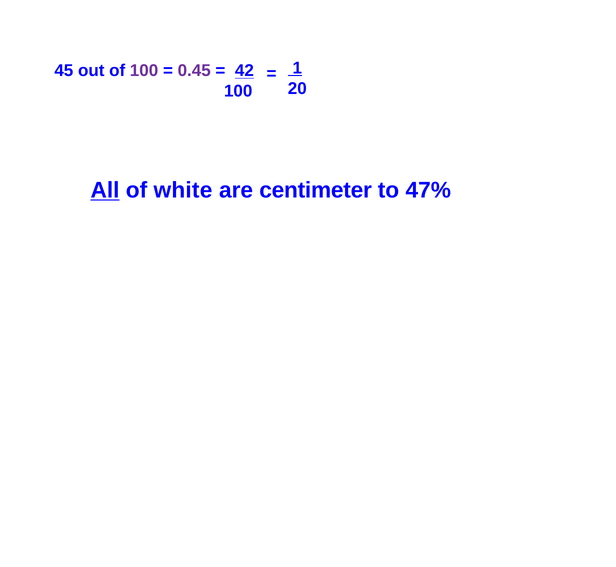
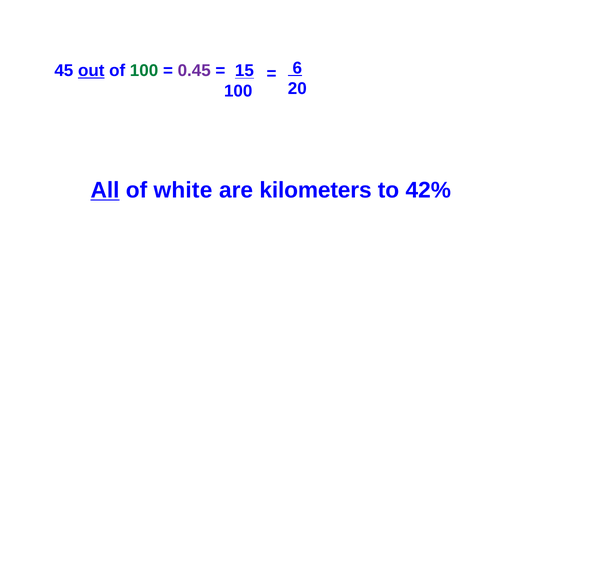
out underline: none -> present (91, 71)
100 colour: purple -> green (144, 71)
42: 42 -> 15 (244, 71)
1: 1 -> 6 (297, 68)
centimeter: centimeter -> kilometers (316, 190)
47%: 47% -> 42% (428, 190)
